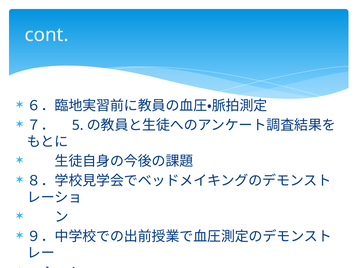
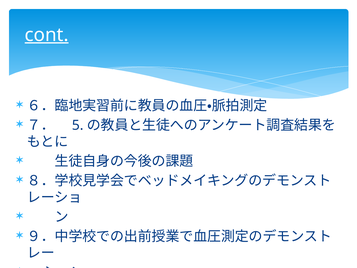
cont underline: none -> present (47, 35)
